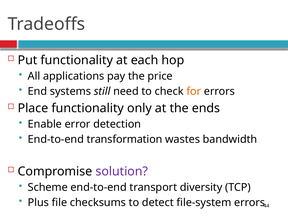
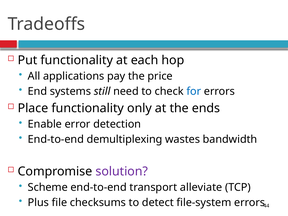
for colour: orange -> blue (194, 91)
transformation: transformation -> demultiplexing (124, 139)
diversity: diversity -> alleviate (201, 187)
